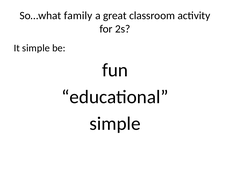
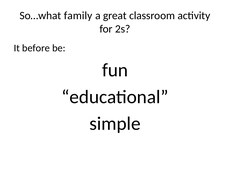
It simple: simple -> before (36, 48)
